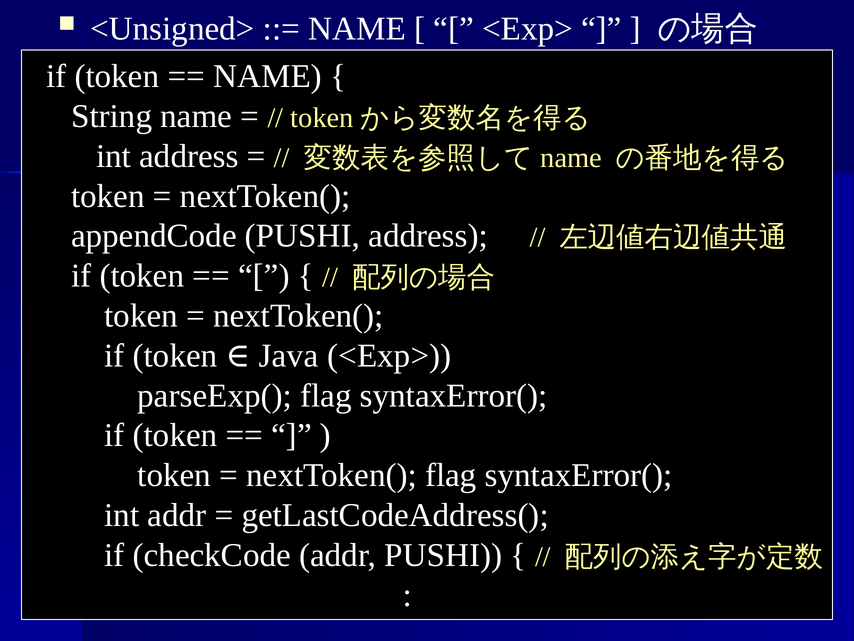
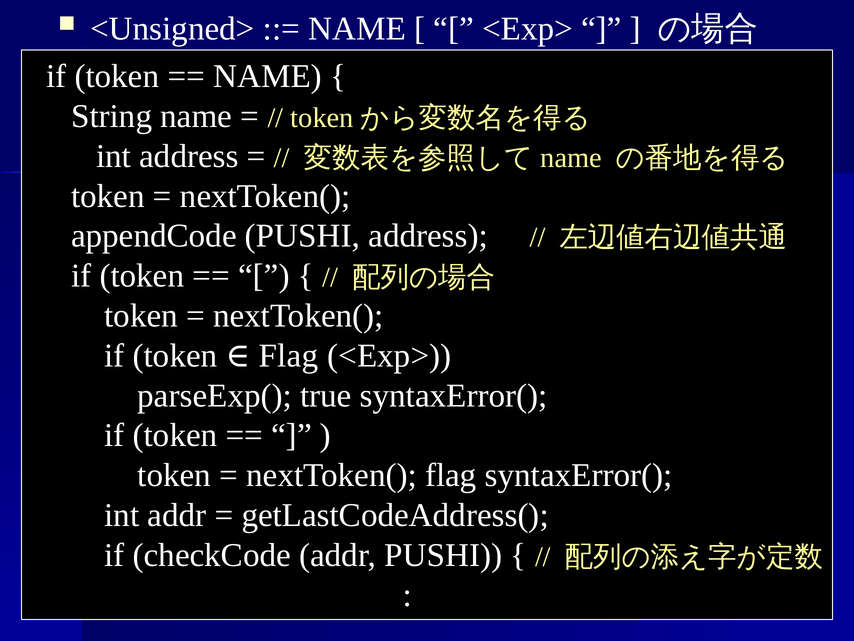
token Java: Java -> Flag (289, 355)
parseExp( flag: flag -> true (326, 395)
